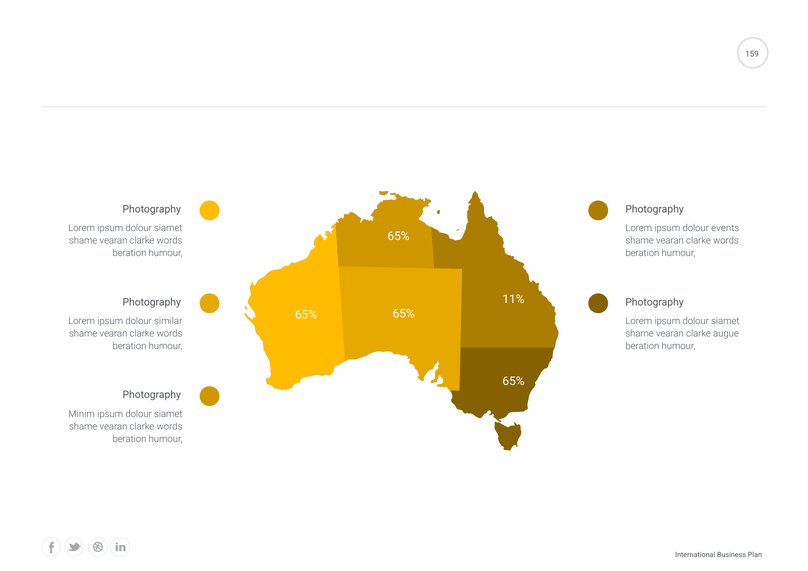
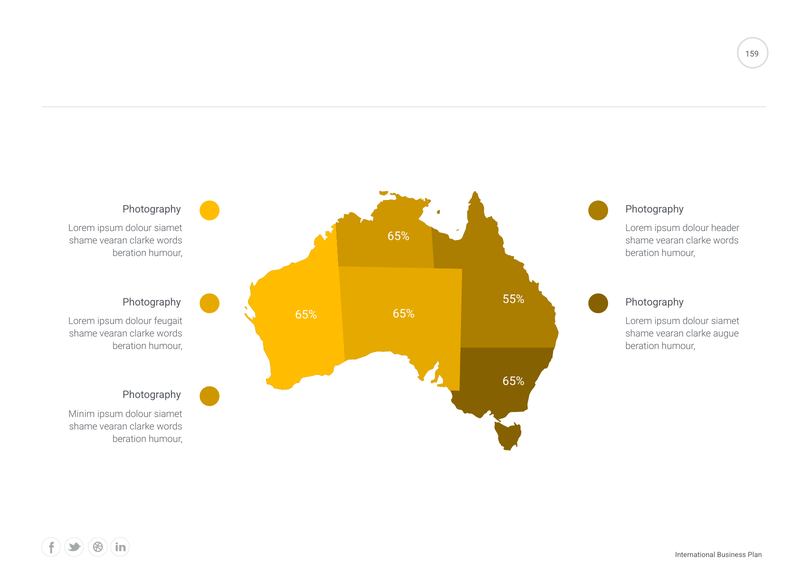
events: events -> header (725, 228)
11%: 11% -> 55% (514, 299)
similar: similar -> feugait (168, 321)
